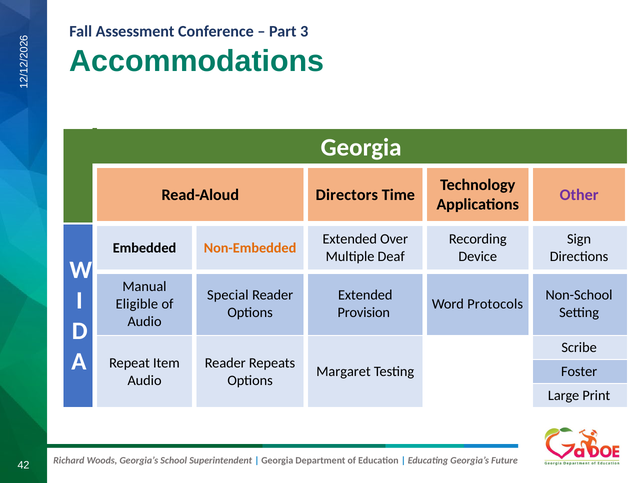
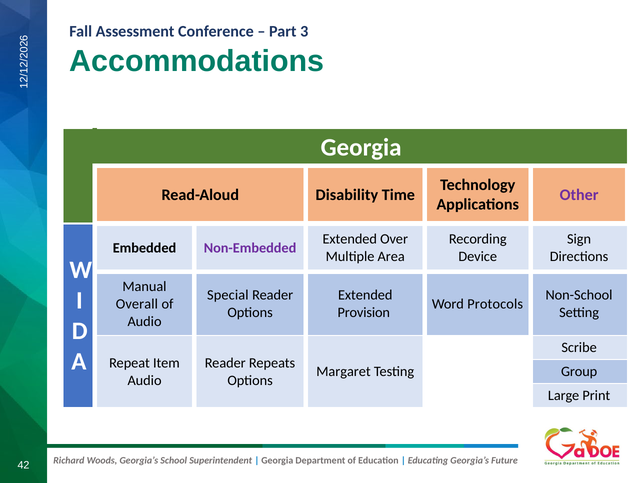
Directors: Directors -> Disability (347, 195)
Non-Embedded colour: orange -> purple (250, 248)
Deaf: Deaf -> Area (391, 257)
Eligible: Eligible -> Overall (137, 304)
Foster: Foster -> Group (579, 372)
